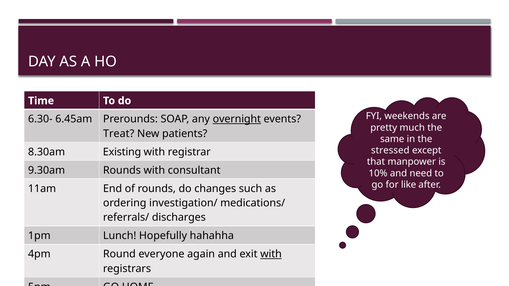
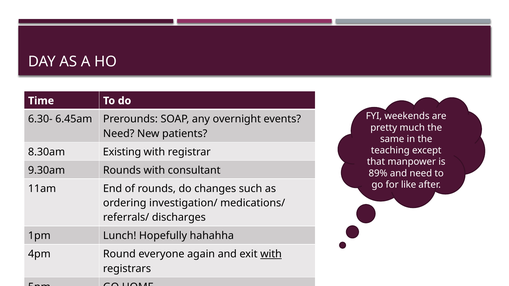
overnight underline: present -> none (237, 119)
Treat: Treat -> Need (119, 134)
stressed: stressed -> teaching (390, 151)
10%: 10% -> 89% (378, 173)
